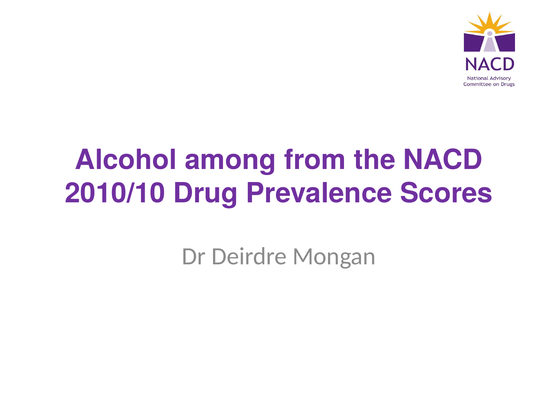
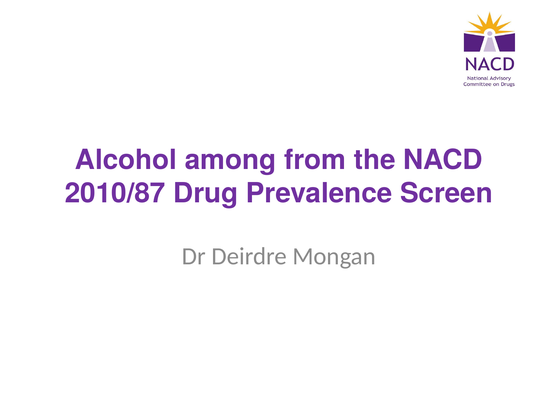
2010/10: 2010/10 -> 2010/87 (115, 194)
Scores: Scores -> Screen (446, 194)
